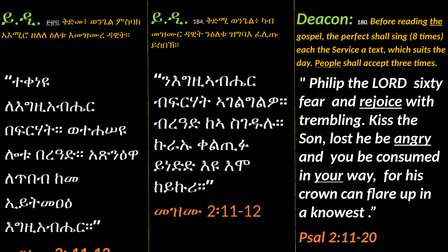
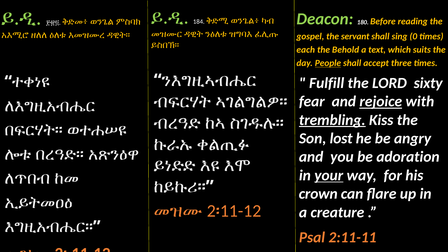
the underline: present -> none (436, 21)
perfect: perfect -> servant (355, 36)
8: 8 -> 0 (413, 36)
Service: Service -> Behold (346, 50)
Philip: Philip -> Fulfill (327, 83)
trembling underline: none -> present (332, 120)
angry underline: present -> none (413, 138)
consumed: consumed -> adoration (408, 157)
knowest: knowest -> creature (337, 212)
2:11-20: 2:11-20 -> 2:11-11 (353, 237)
